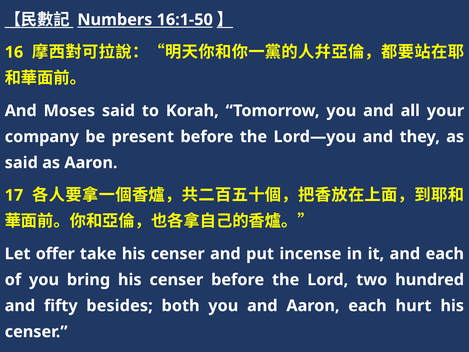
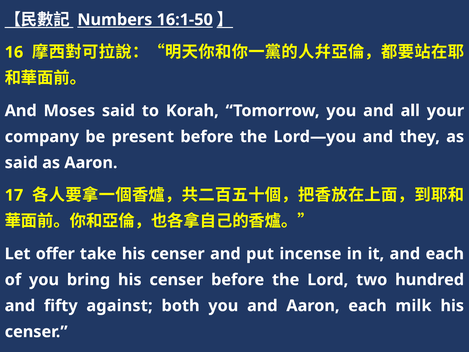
besides: besides -> against (119, 306)
hurt: hurt -> milk (413, 306)
